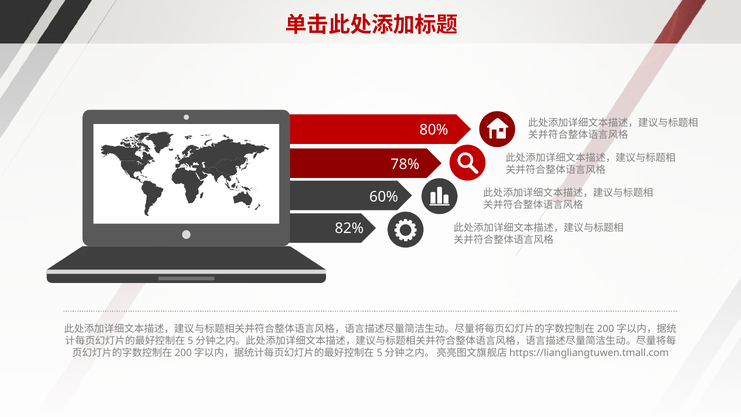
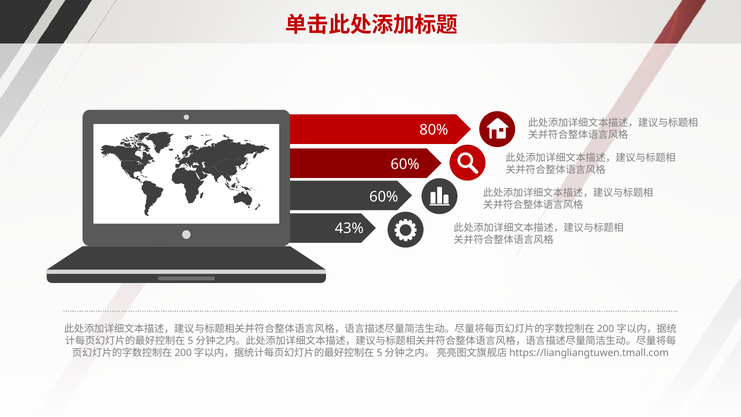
78%: 78% -> 60% (405, 164)
82%: 82% -> 43% (349, 228)
